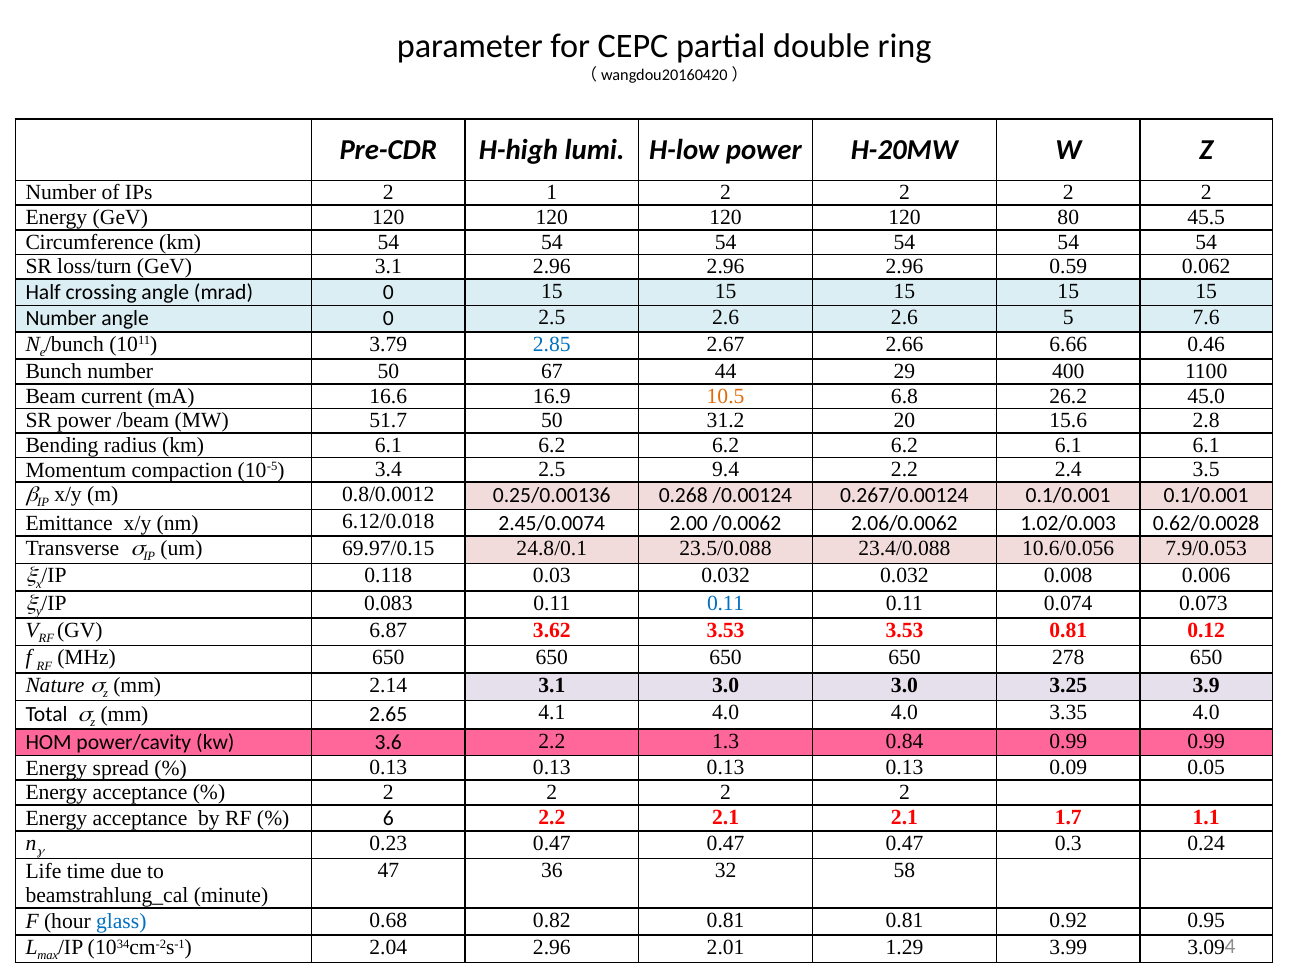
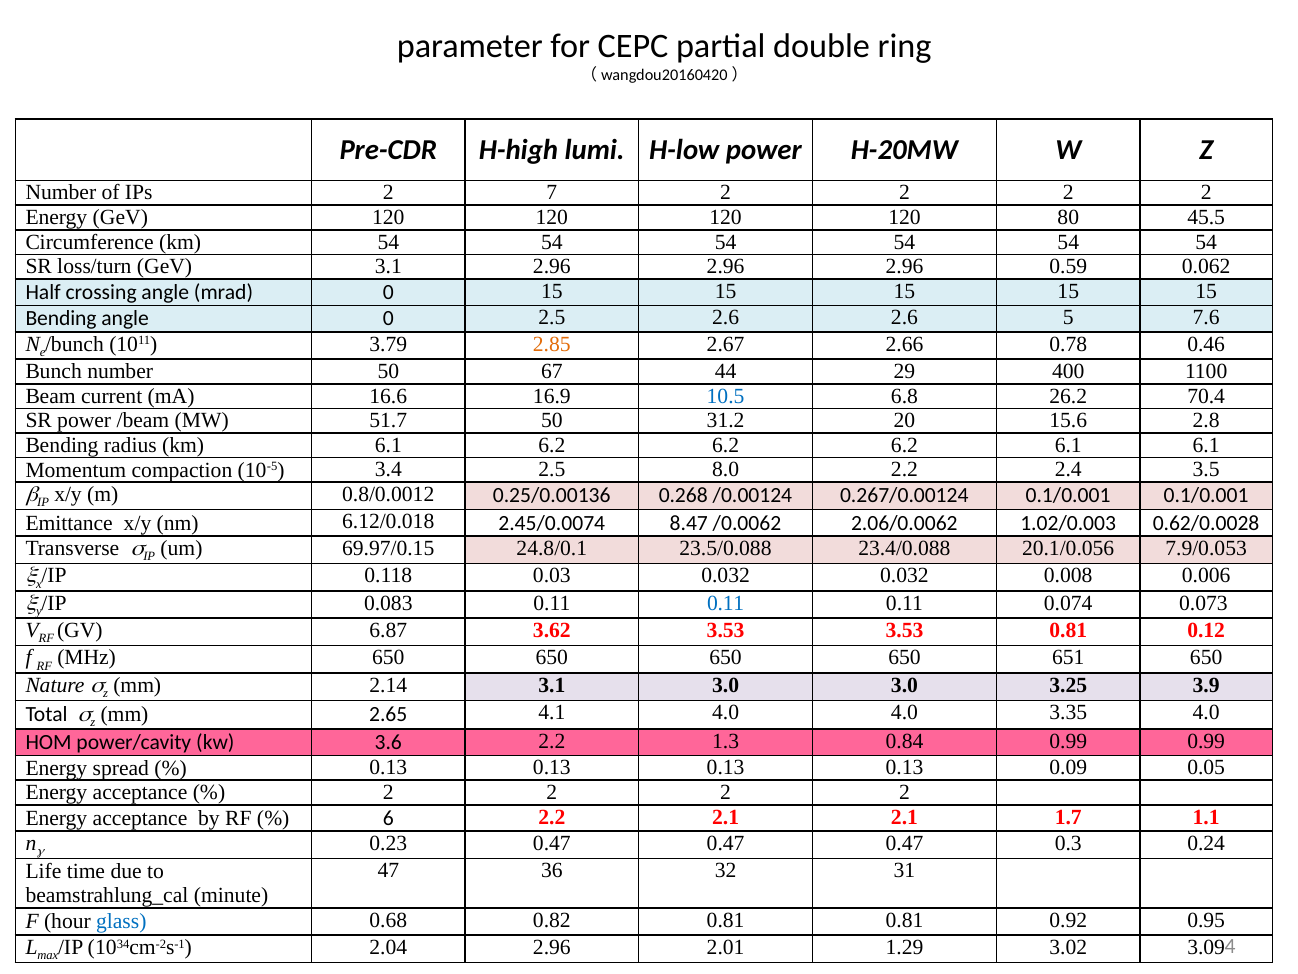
1: 1 -> 7 (552, 193)
Number: Number -> Bending (61, 319)
2.85 colour: blue -> orange (552, 344)
6.66: 6.66 -> 0.78 (1068, 344)
10.5 colour: orange -> blue (726, 396)
45.0: 45.0 -> 70.4 (1206, 396)
9.4: 9.4 -> 8.0 (726, 469)
2.00: 2.00 -> 8.47 (689, 523)
10.6/0.056: 10.6/0.056 -> 20.1/0.056 (1068, 548)
278: 278 -> 651 (1068, 657)
58: 58 -> 31 (904, 870)
3.99: 3.99 -> 3.02 (1068, 947)
